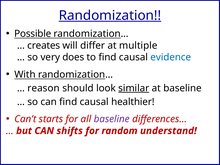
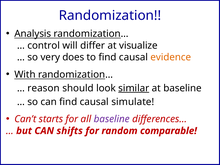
Randomization underline: present -> none (110, 15)
Possible: Possible -> Analysis (33, 34)
creates: creates -> control (44, 45)
multiple: multiple -> visualize (138, 45)
evidence colour: blue -> orange (171, 57)
healthier: healthier -> simulate (133, 102)
understand: understand -> comparable (169, 131)
